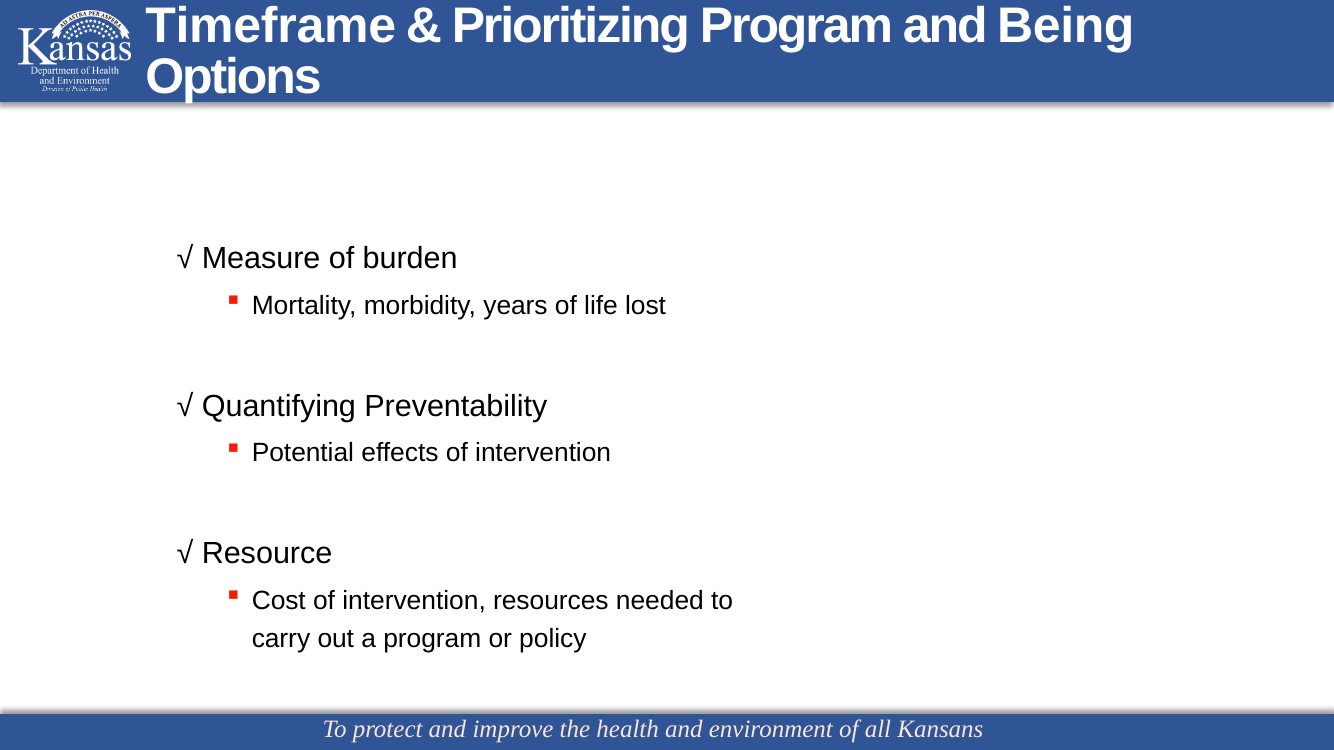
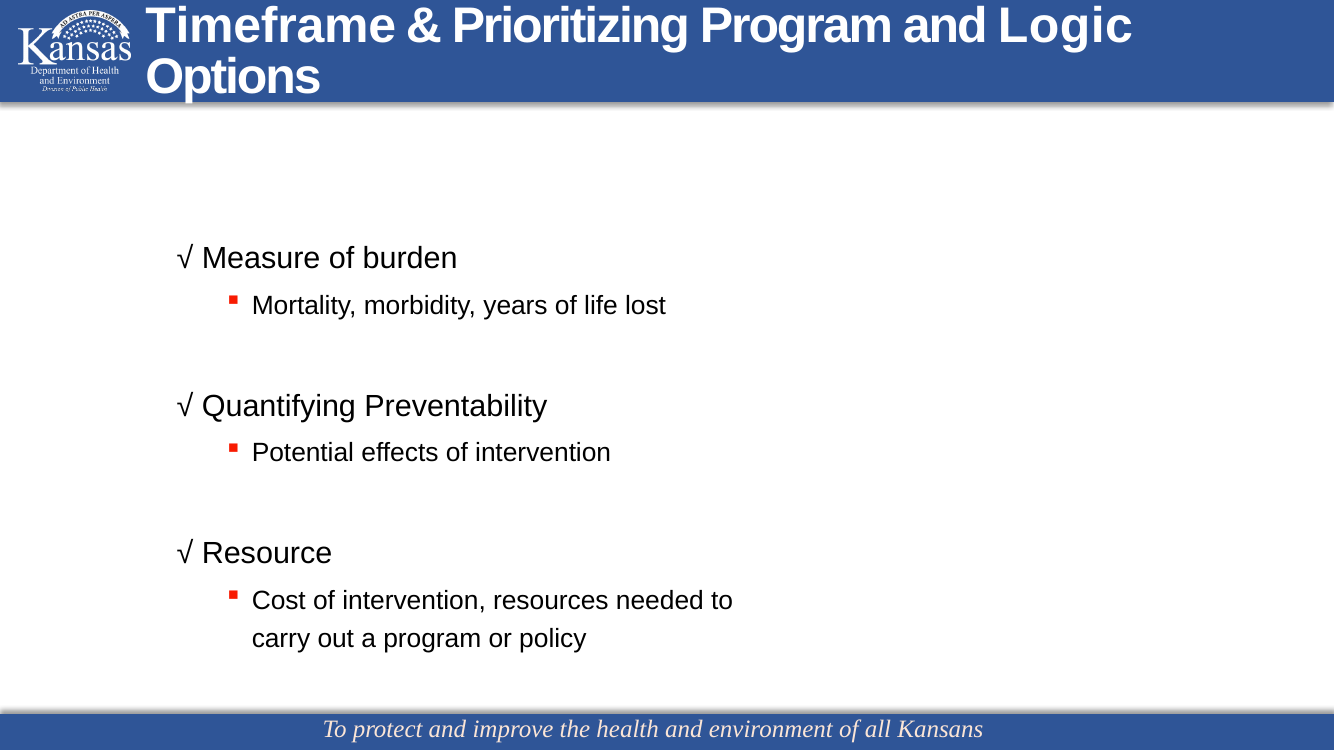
Being: Being -> Logic (1065, 26)
